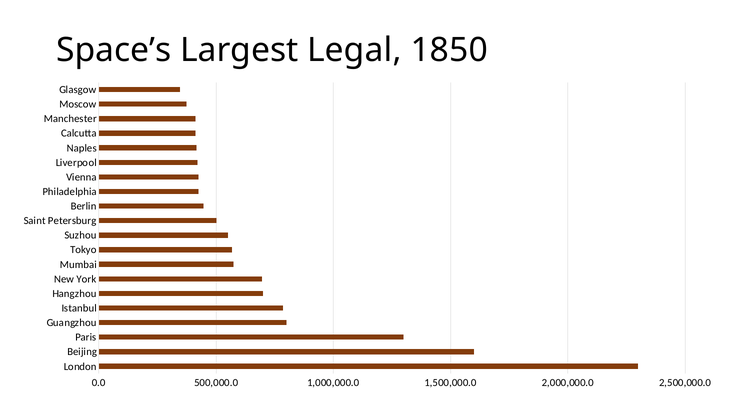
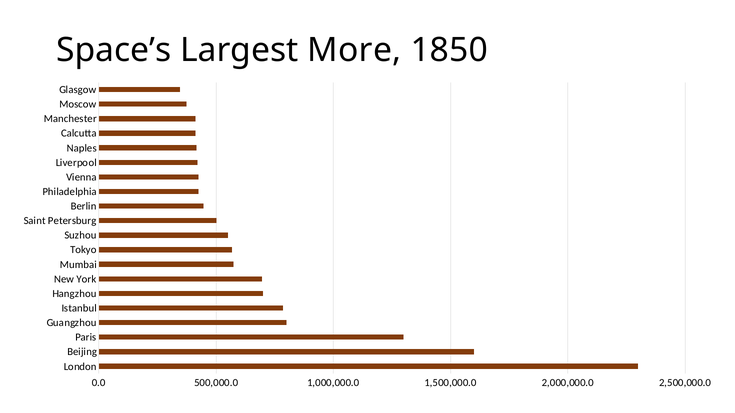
Legal: Legal -> More (354, 50)
